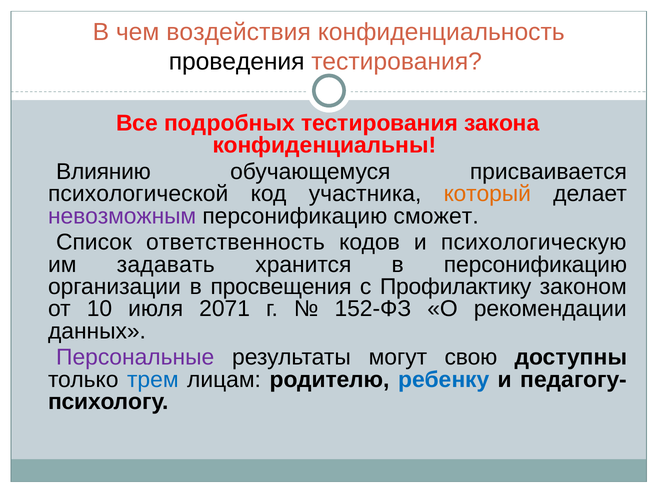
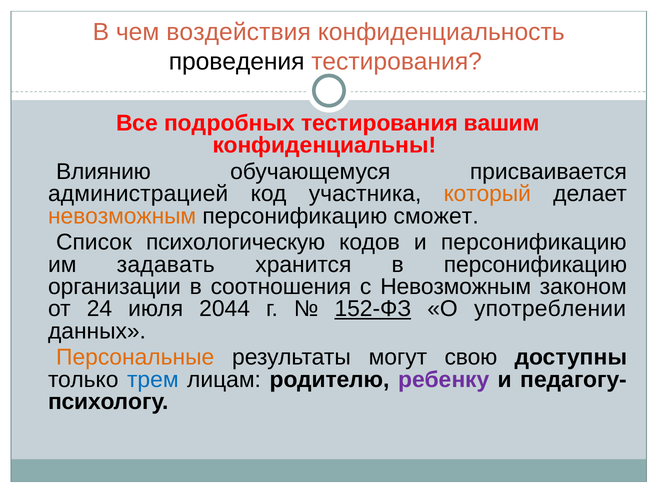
закона: закона -> вашим (502, 123)
психологической: психологической -> администрацией (138, 194)
невозможным colour: purple -> orange (122, 216)
ответственность: ответственность -> психологическую (236, 243)
и психологическую: психологическую -> персонификацию (534, 243)
просвещения: просвещения -> соотношения (281, 287)
с Профилактику: Профилактику -> Невозможным (456, 287)
10: 10 -> 24 (99, 309)
2071: 2071 -> 2044 (225, 309)
152-ФЗ underline: none -> present (373, 309)
рекомендации: рекомендации -> употреблении (550, 309)
Персональные colour: purple -> orange (135, 358)
ребенку colour: blue -> purple (444, 380)
